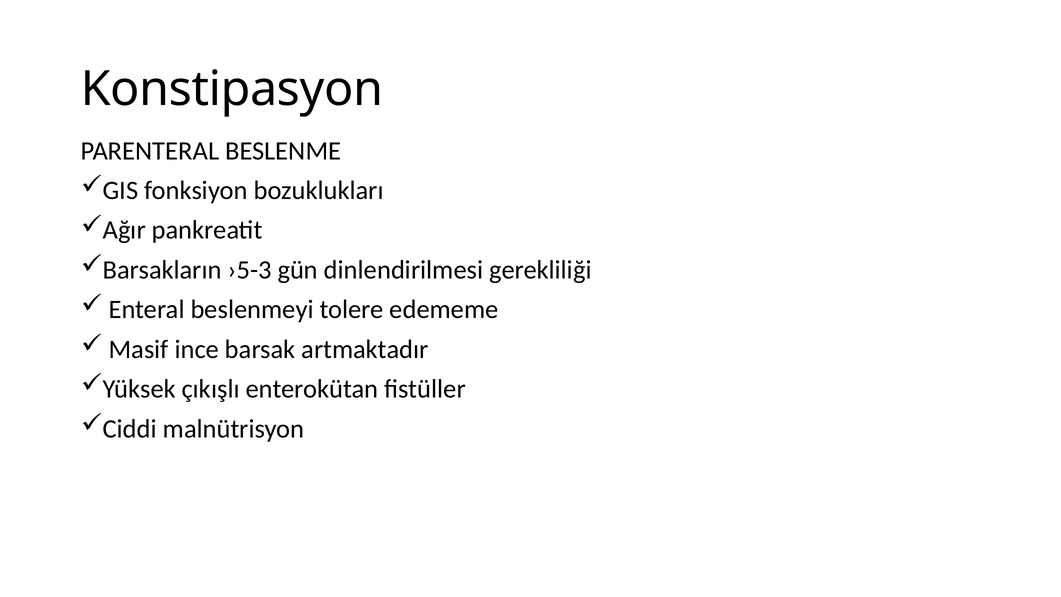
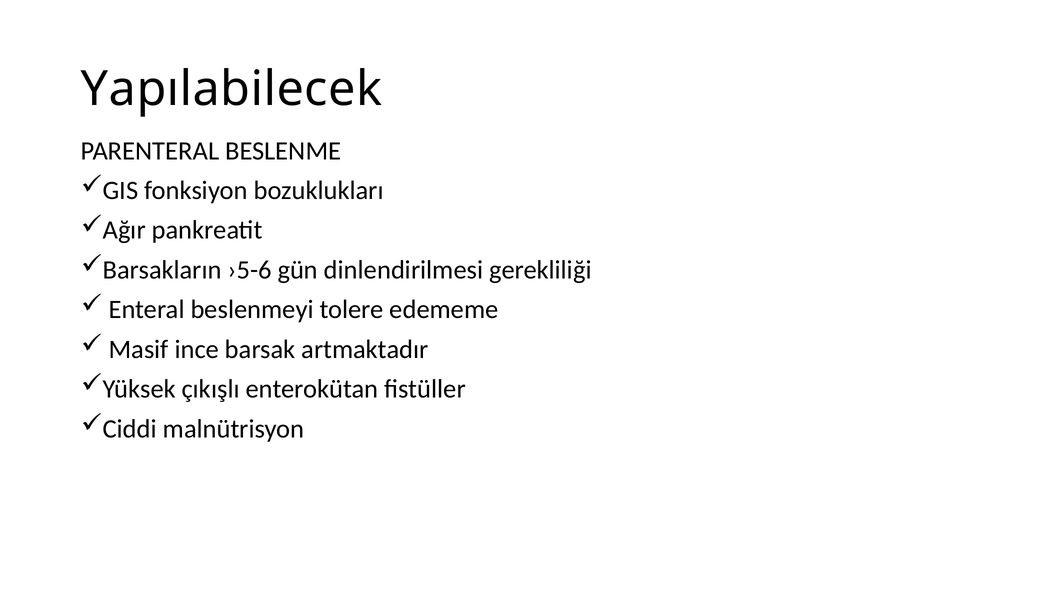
Konstipasyon: Konstipasyon -> Yapılabilecek (231, 89)
›5-3: ›5-3 -> ›5-6 (250, 270)
